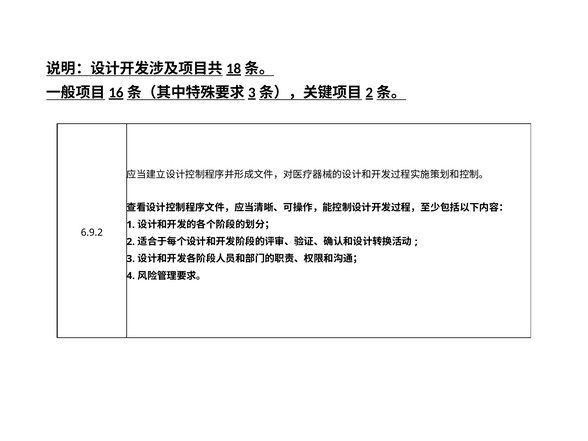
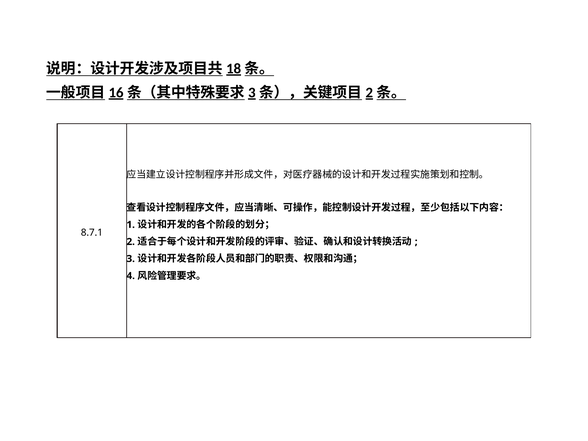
6.9.2: 6.9.2 -> 8.7.1 (92, 233)
